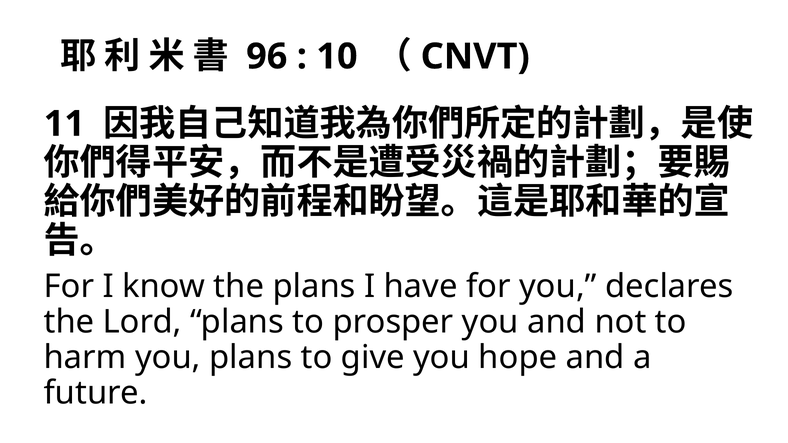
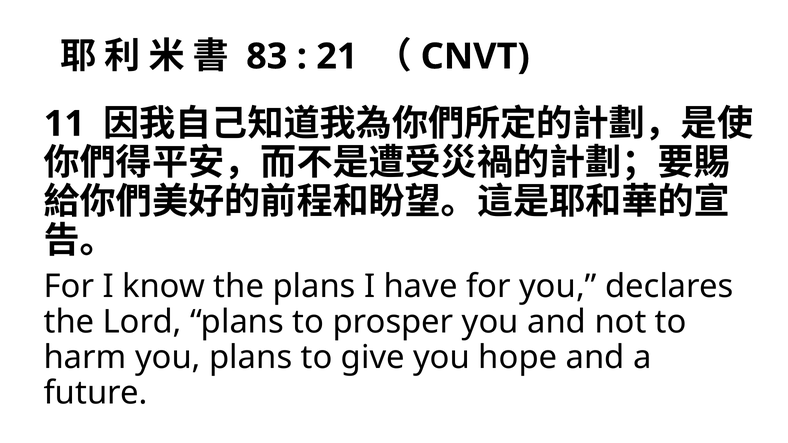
96: 96 -> 83 (267, 57)
10: 10 -> 21 (337, 57)
